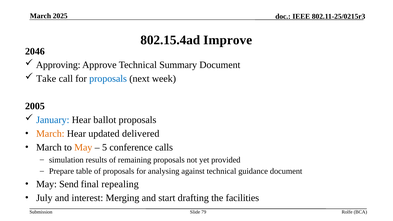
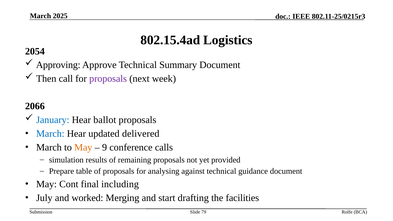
Improve: Improve -> Logistics (228, 40)
2046: 2046 -> 2054 (35, 51)
Take: Take -> Then (46, 79)
proposals colour: blue -> purple (108, 79)
2005: 2005 -> 2066 (35, 106)
March colour: orange -> blue (50, 134)
5: 5 -> 9 (105, 148)
Send: Send -> Cont (69, 184)
repealing: repealing -> including (120, 184)
interest: interest -> worked (87, 198)
